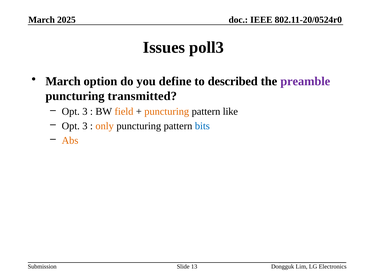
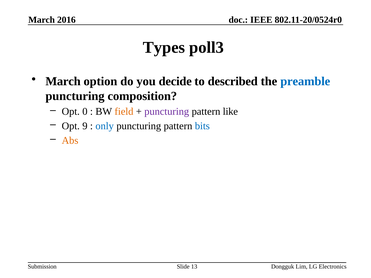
2025: 2025 -> 2016 (66, 20)
Issues: Issues -> Types (164, 48)
define: define -> decide (175, 81)
preamble colour: purple -> blue (305, 81)
transmitted: transmitted -> composition (142, 96)
3: 3 -> 0 (85, 112)
puncturing colour: orange -> purple (167, 112)
3: 3 -> 9 (85, 126)
only colour: orange -> blue (105, 126)
